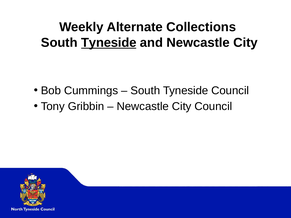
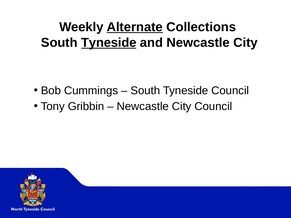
Alternate underline: none -> present (135, 27)
